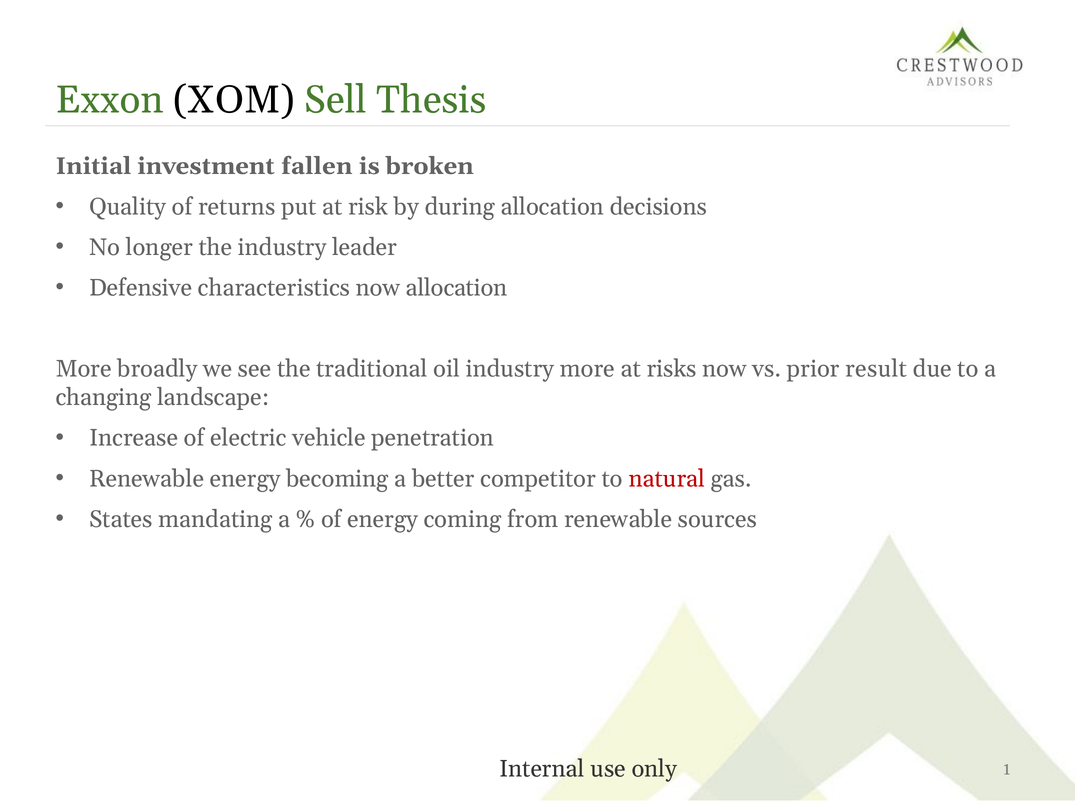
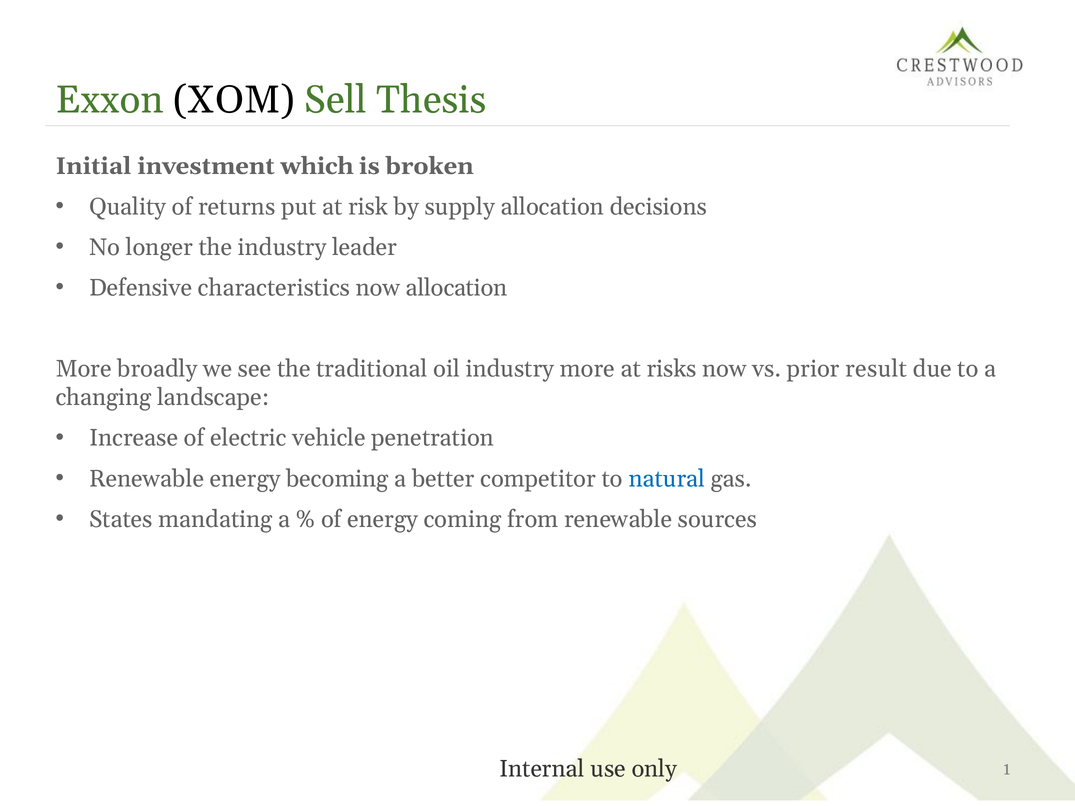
fallen: fallen -> which (317, 166)
during: during -> supply (460, 207)
natural colour: red -> blue (667, 479)
